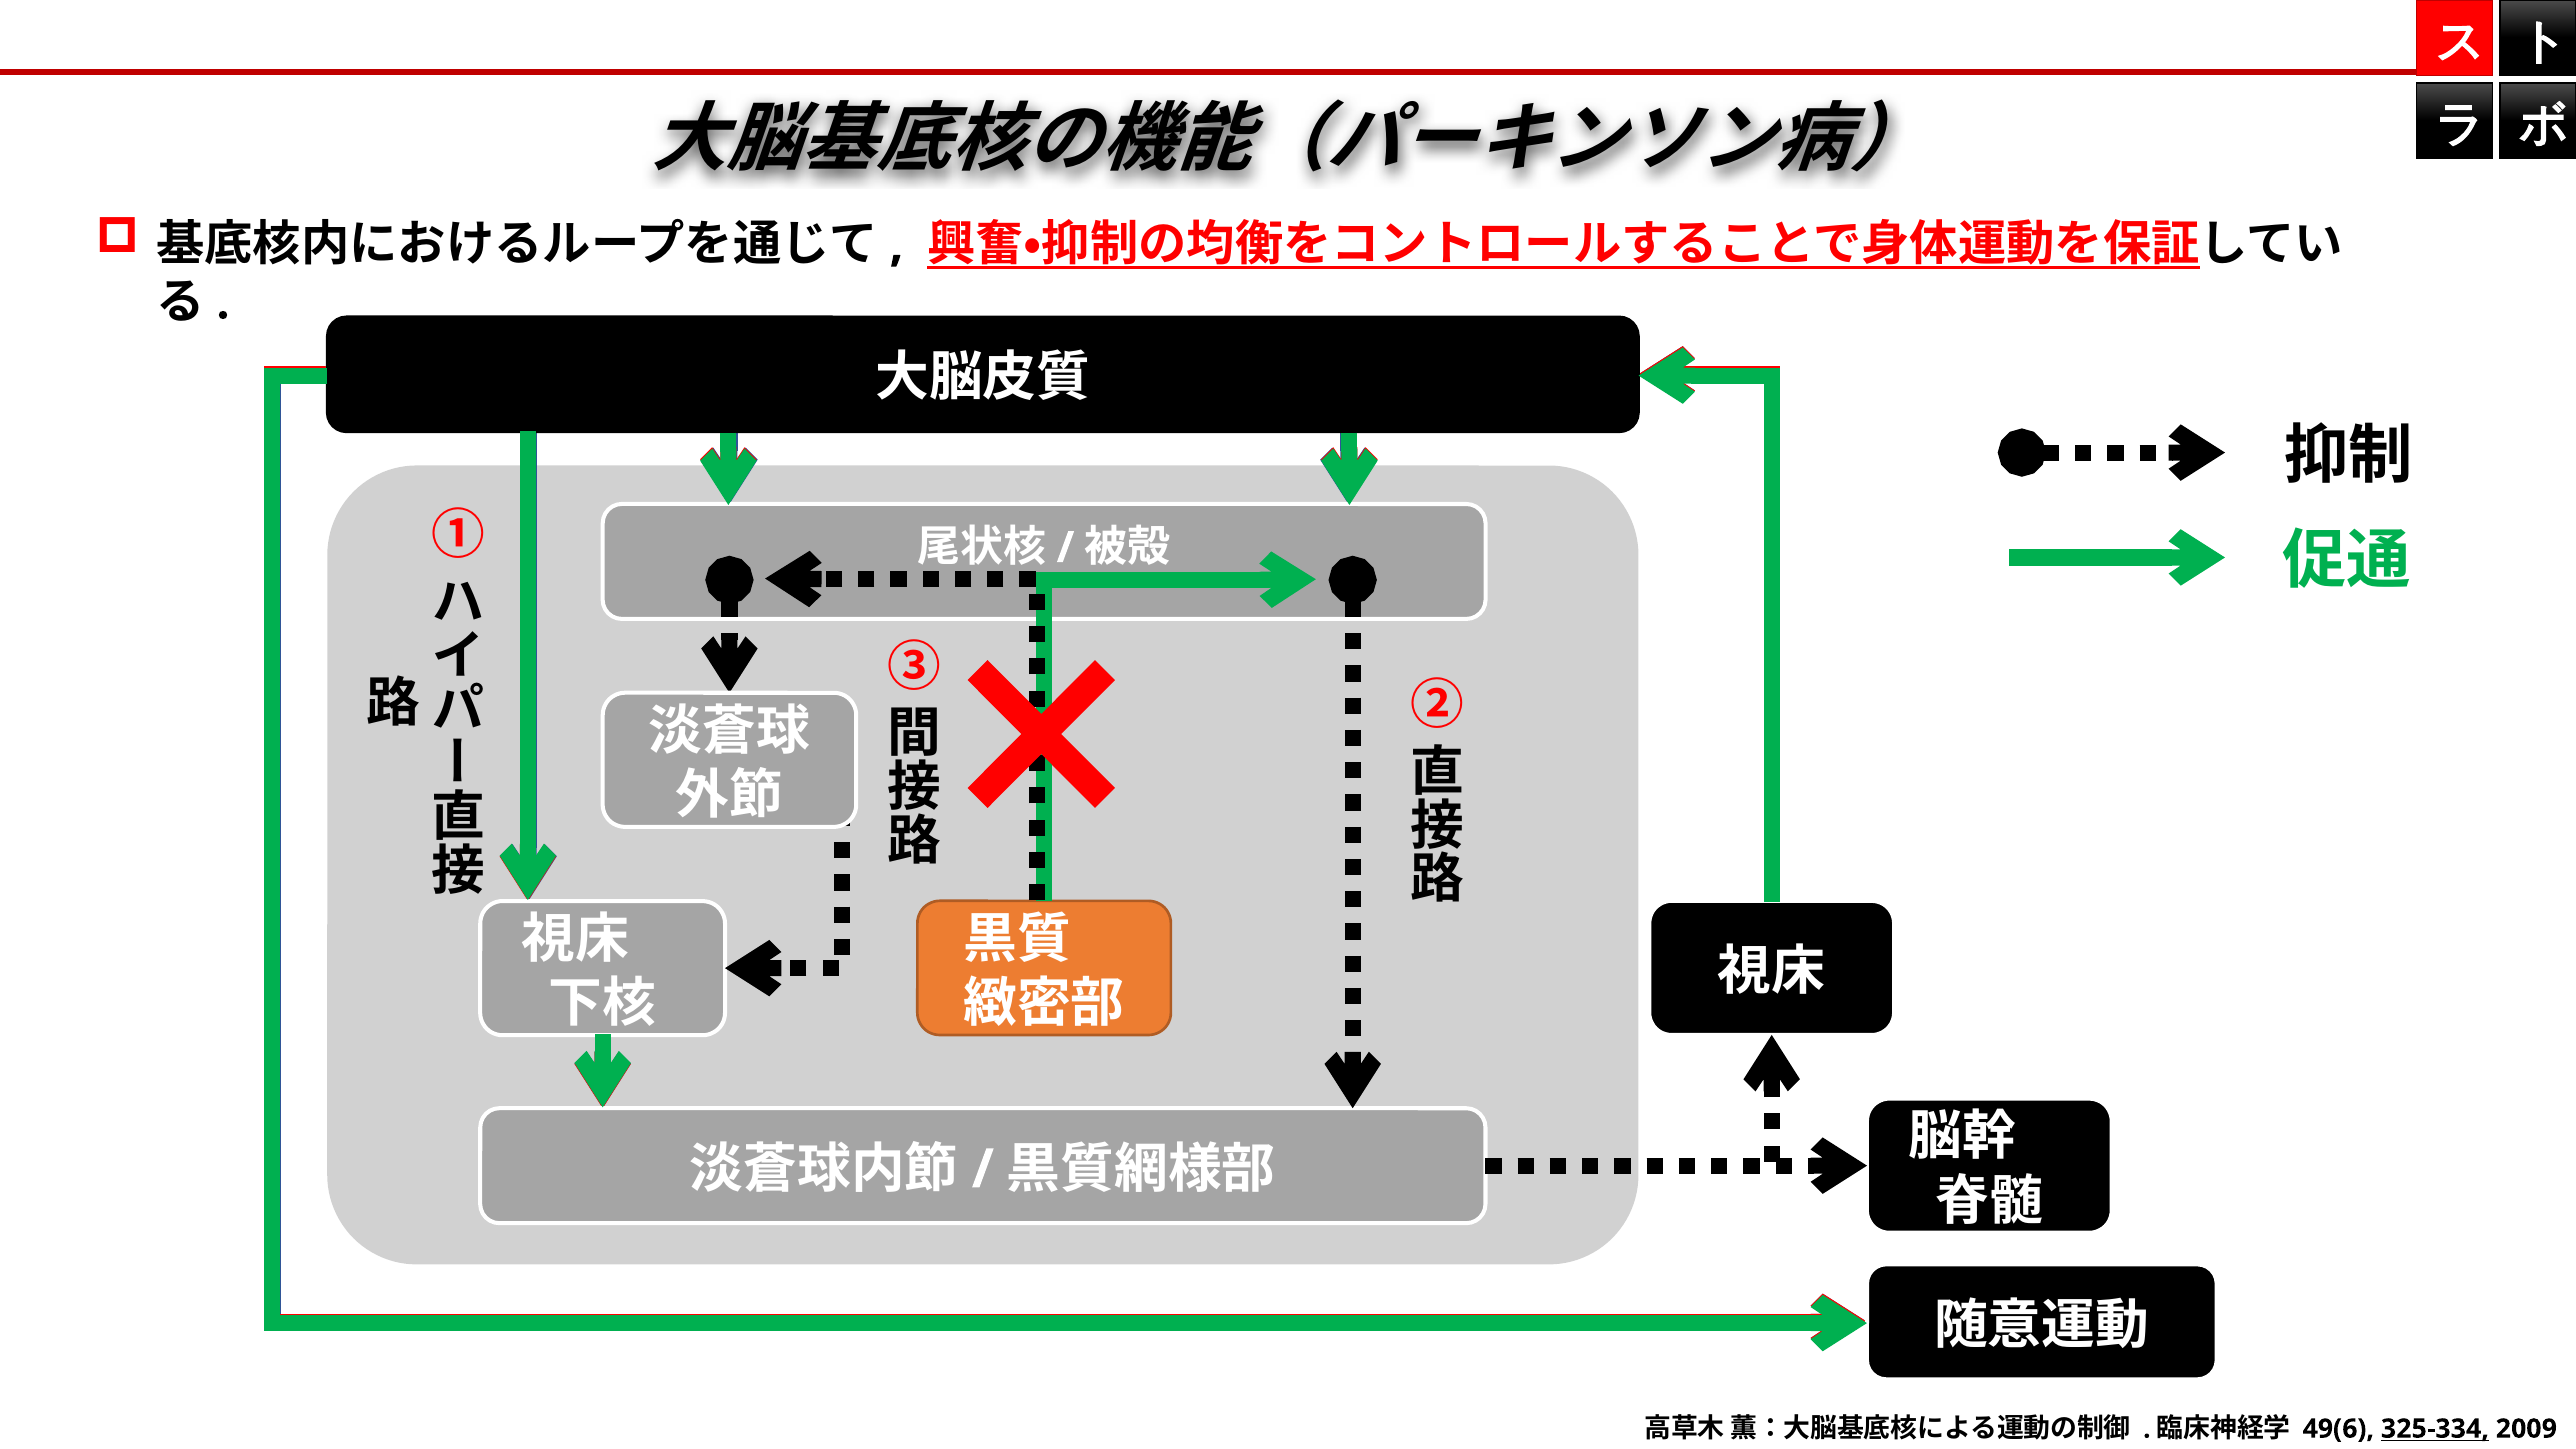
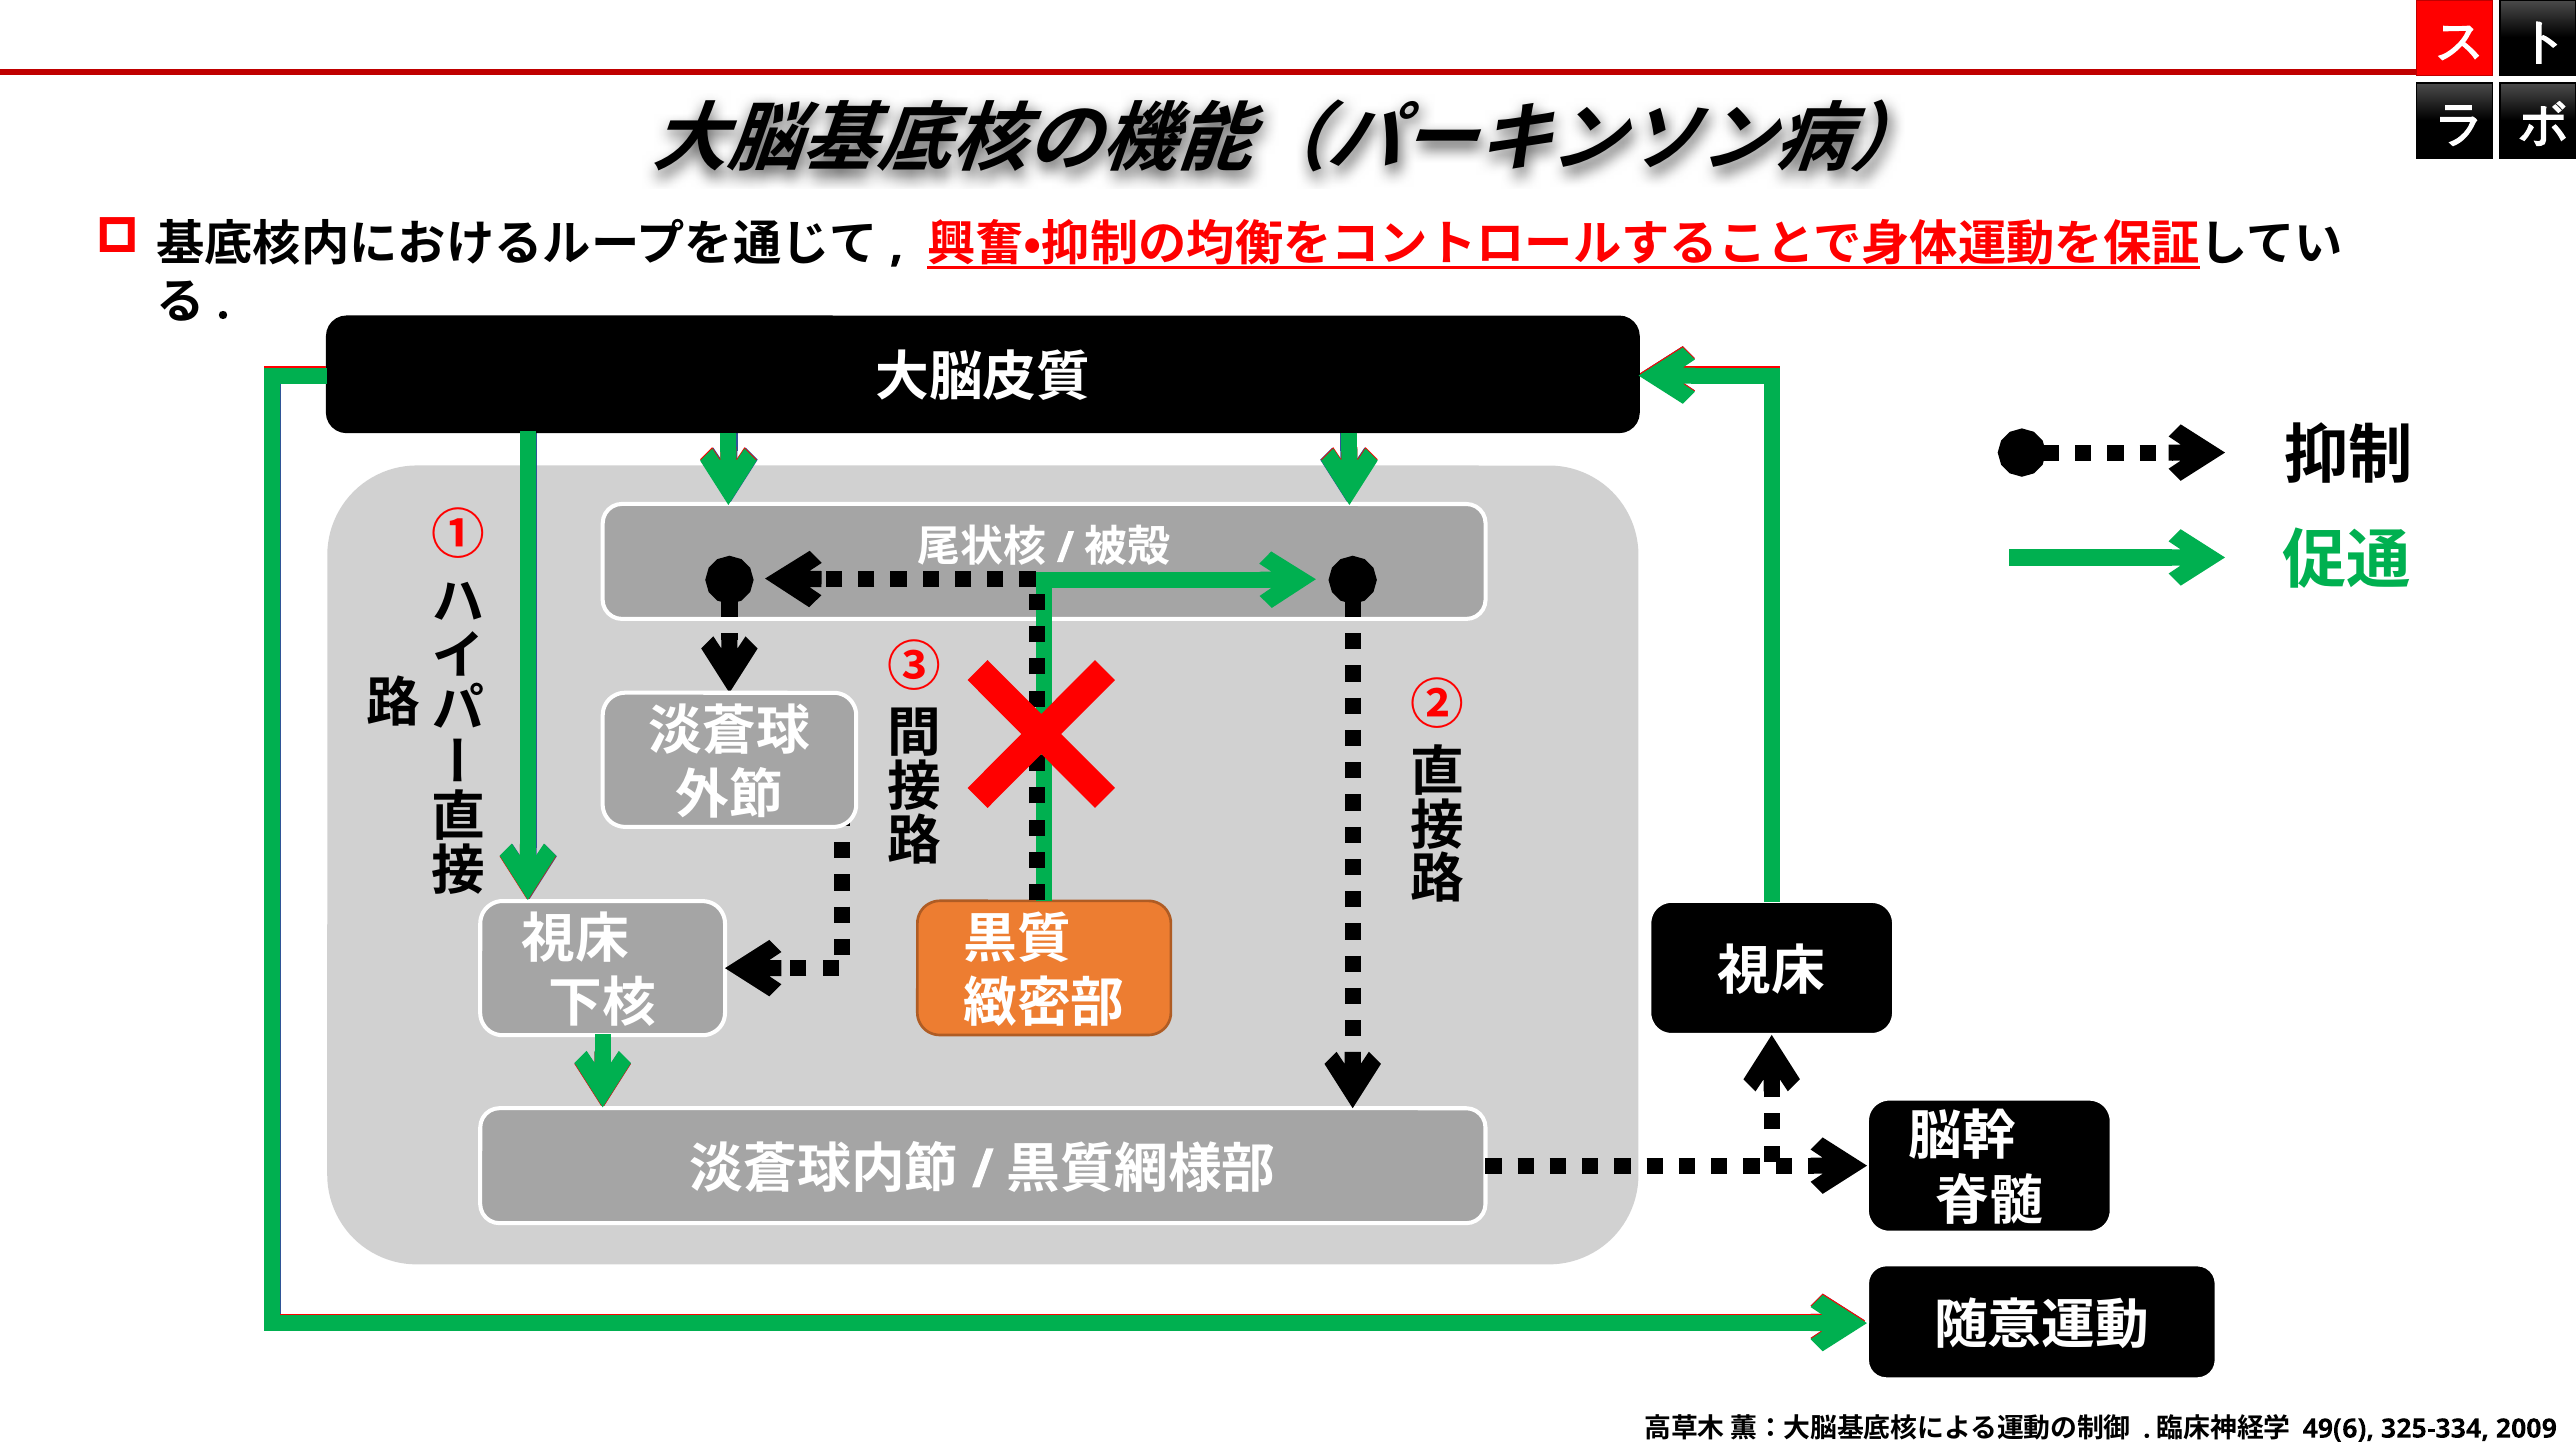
325-334 underline: present -> none (2435, 1429)
